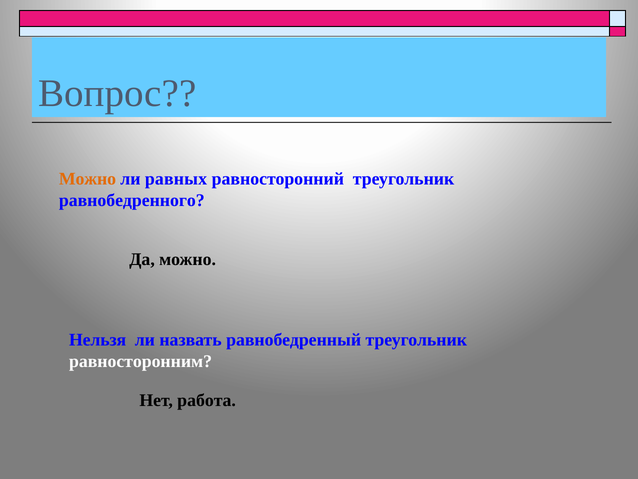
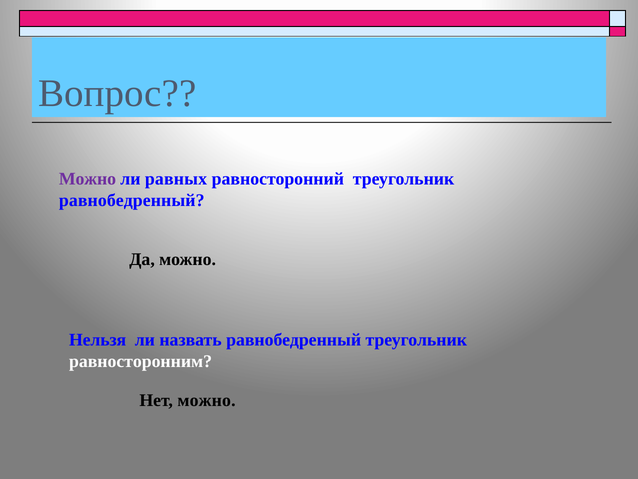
Можно colour: orange -> purple (87, 179)
равнобедренного: равнобедренного -> равнобедренный (132, 200)
Нет работа: работа -> можно (206, 400)
